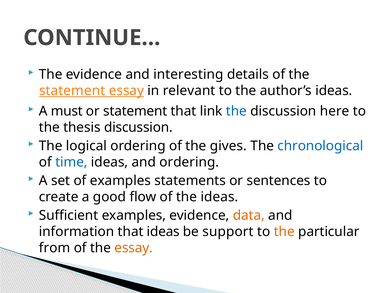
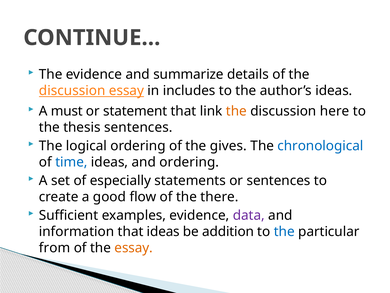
interesting: interesting -> summarize (188, 74)
statement: statement -> discussion (72, 90)
relevant: relevant -> includes (189, 90)
the colour: blue -> orange (236, 111)
thesis discussion: discussion -> sentences (138, 127)
of examples: examples -> especially (120, 180)
the ideas: ideas -> there (219, 197)
data colour: orange -> purple (249, 215)
support: support -> addition (228, 231)
the colour: orange -> blue (284, 231)
